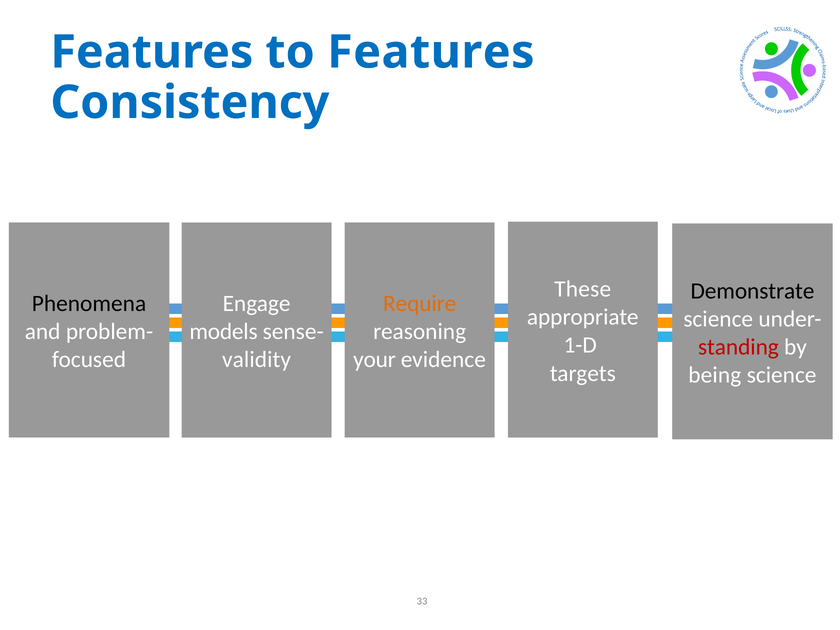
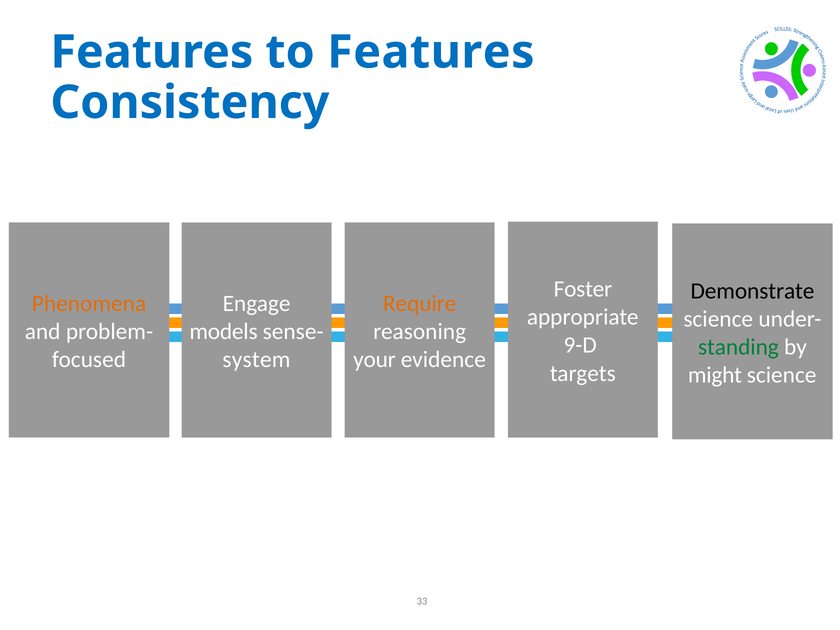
These: These -> Foster (583, 289)
Phenomena colour: black -> orange (89, 304)
1-D: 1-D -> 9-D (580, 345)
standing colour: red -> green (738, 347)
validity: validity -> system (256, 360)
being: being -> might (715, 375)
